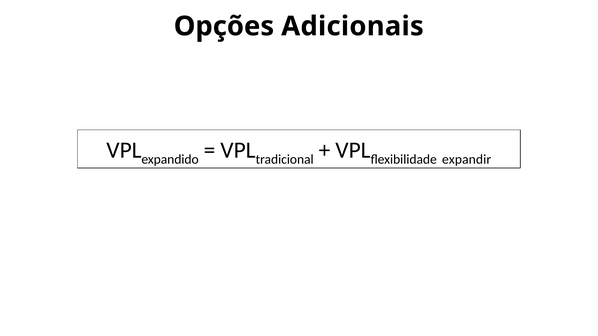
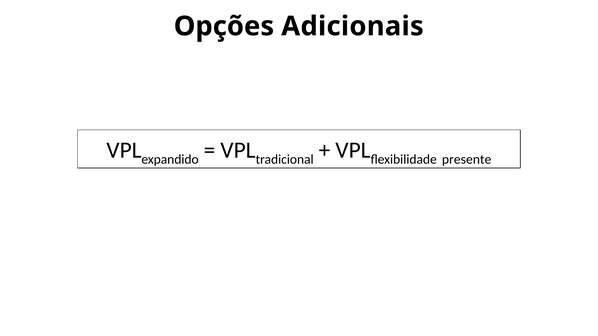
expandir: expandir -> presente (467, 159)
